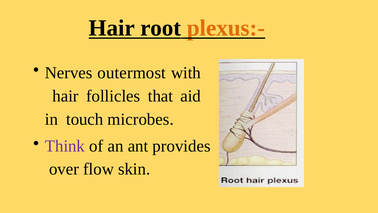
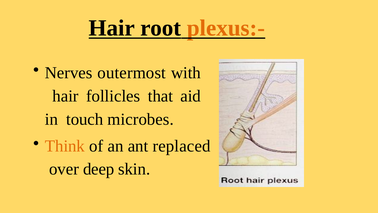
Think colour: purple -> orange (65, 146)
provides: provides -> replaced (182, 146)
flow: flow -> deep (99, 169)
